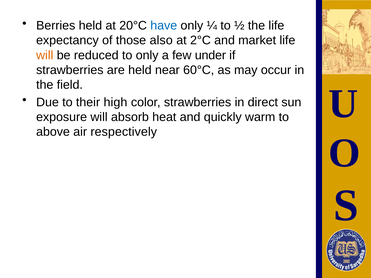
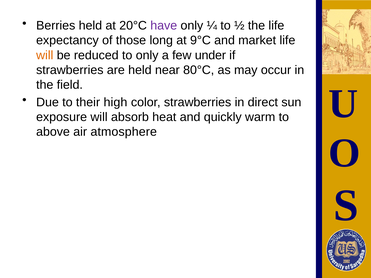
have colour: blue -> purple (164, 26)
also: also -> long (161, 40)
2°C: 2°C -> 9°C (200, 40)
60°C: 60°C -> 80°C (199, 70)
respectively: respectively -> atmosphere (124, 132)
